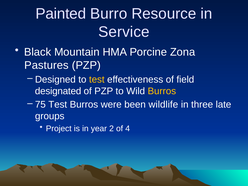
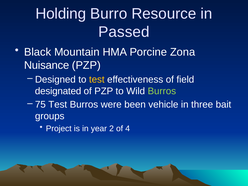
Painted: Painted -> Holding (61, 14)
Service: Service -> Passed (124, 32)
Pastures: Pastures -> Nuisance (47, 65)
Burros colour: yellow -> light green (162, 91)
wildlife: wildlife -> vehicle (163, 105)
late: late -> bait (223, 105)
